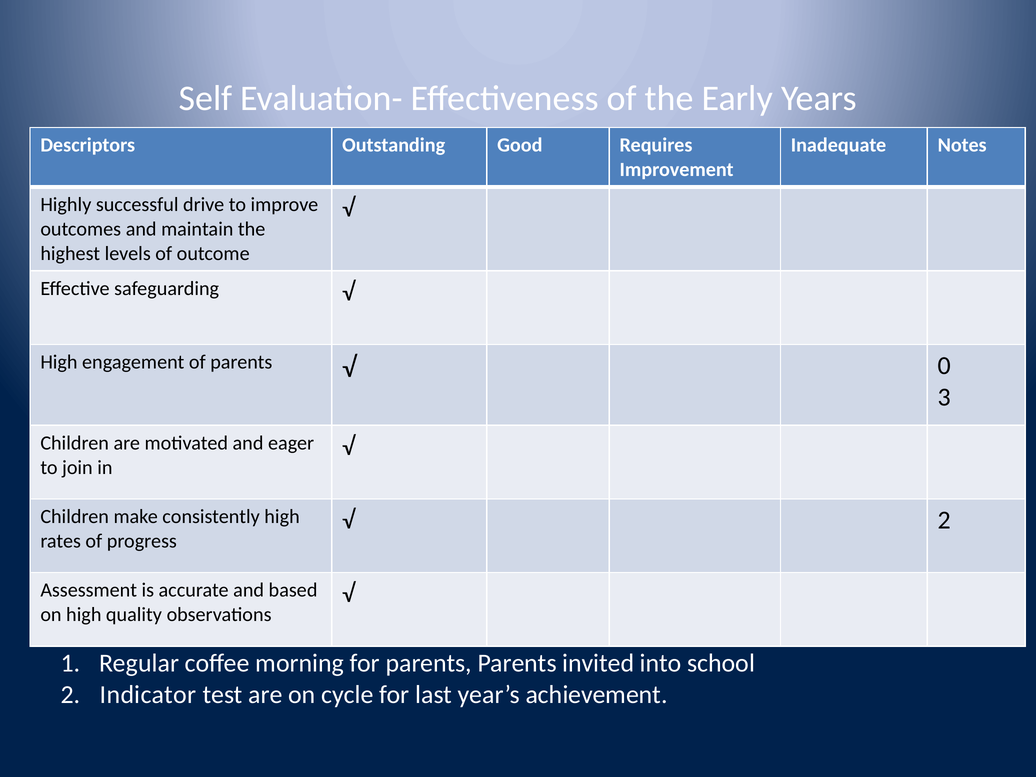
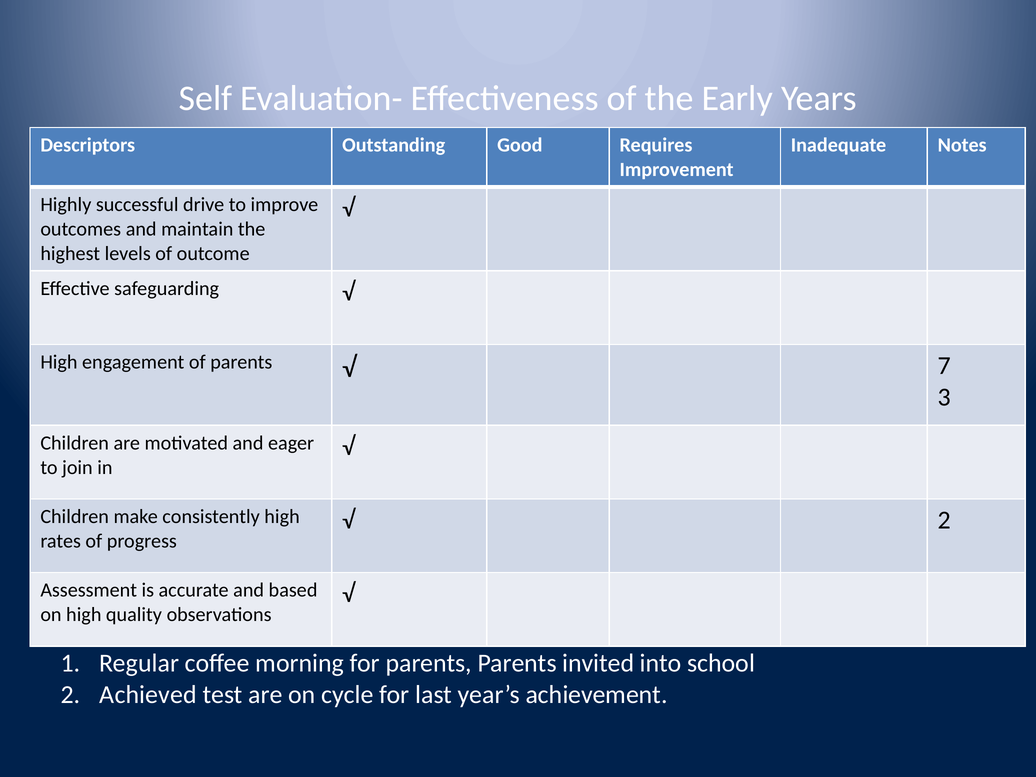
0: 0 -> 7 (944, 366)
Indicator: Indicator -> Achieved (148, 695)
